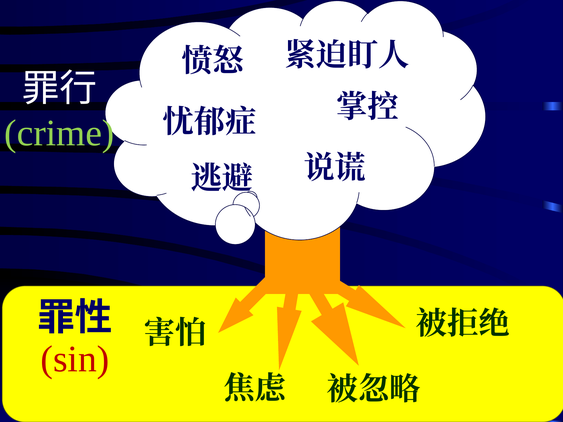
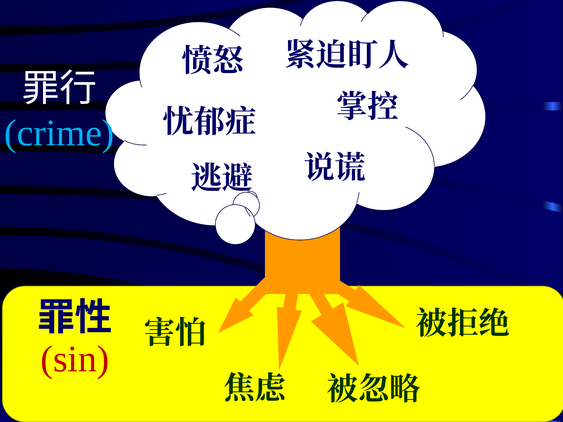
crime colour: light green -> light blue (59, 133)
